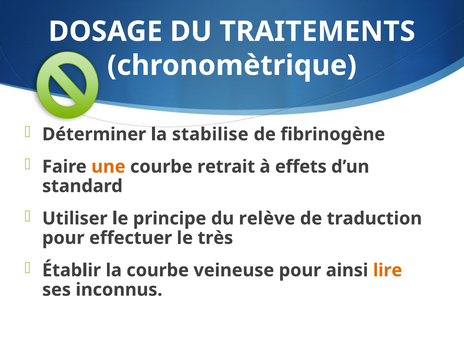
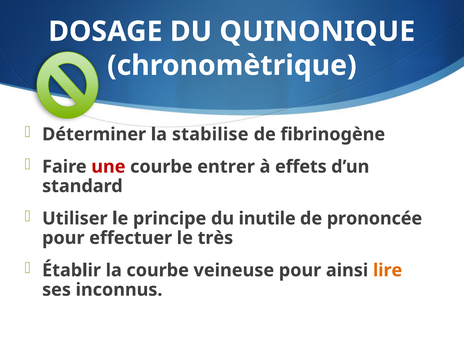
TRAITEMENTS: TRAITEMENTS -> QUINONIQUE (317, 31)
une colour: orange -> red (108, 167)
retrait: retrait -> entrer (226, 167)
relève: relève -> inutile (267, 218)
traduction: traduction -> prononcée (374, 218)
